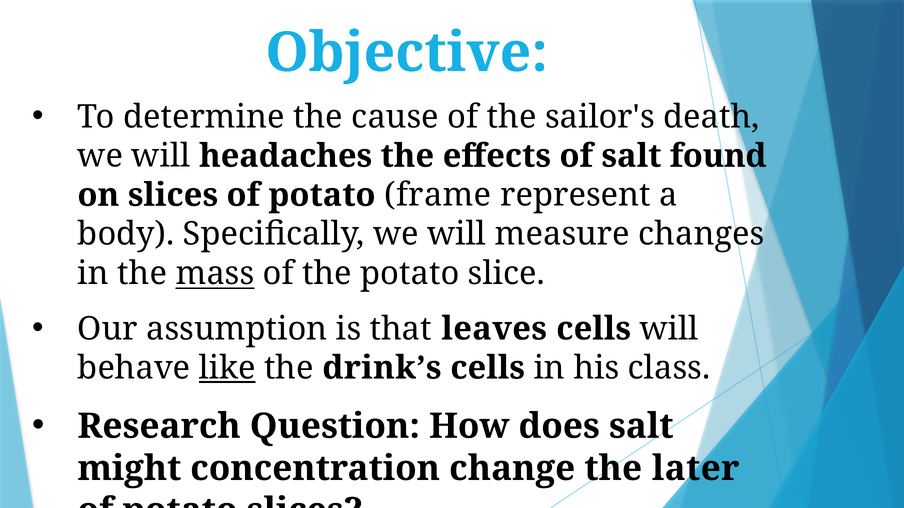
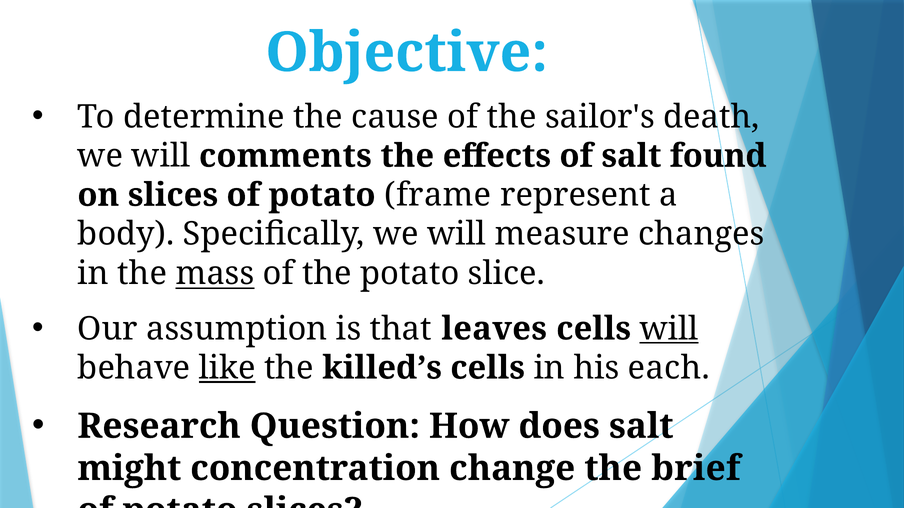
headaches: headaches -> comments (285, 156)
will underline: none -> present (669, 329)
drink’s: drink’s -> killed’s (382, 368)
class: class -> each (669, 368)
later: later -> brief (696, 469)
